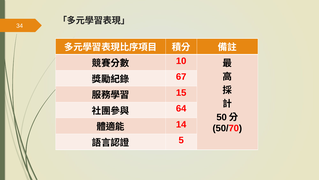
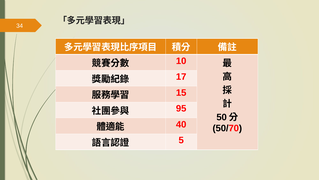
67: 67 -> 17 (181, 77)
64: 64 -> 95 (181, 108)
14: 14 -> 40 (181, 124)
